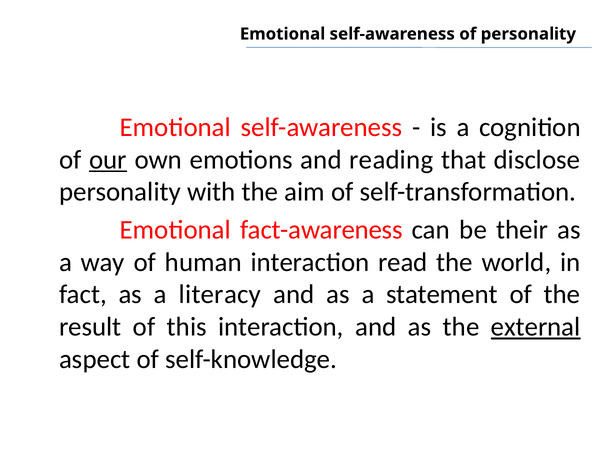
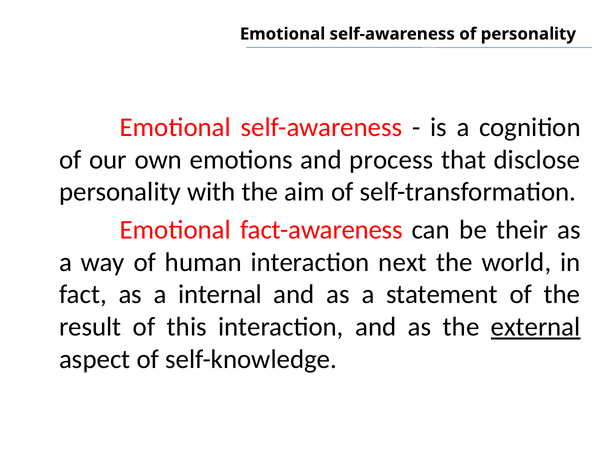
our underline: present -> none (108, 159)
reading: reading -> process (391, 159)
read: read -> next (403, 262)
literacy: literacy -> internal (220, 294)
